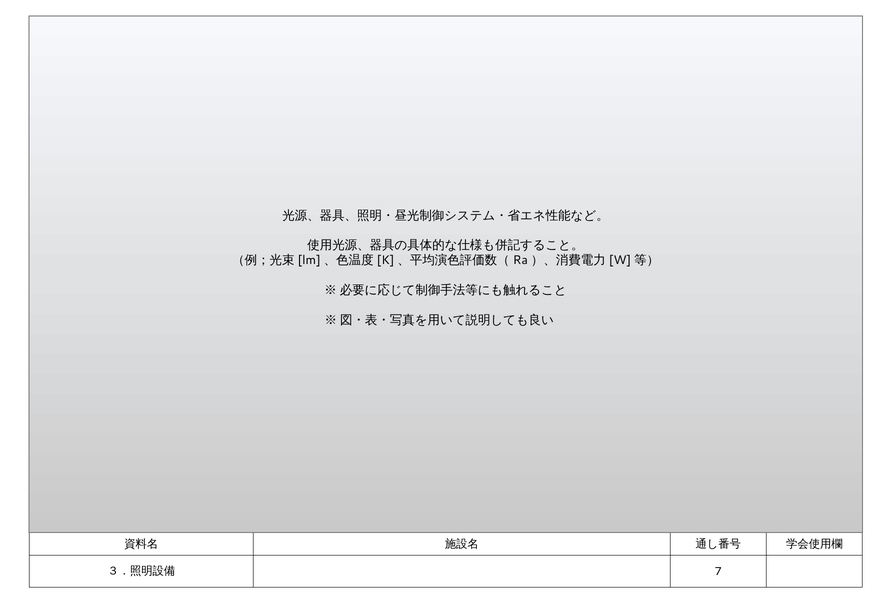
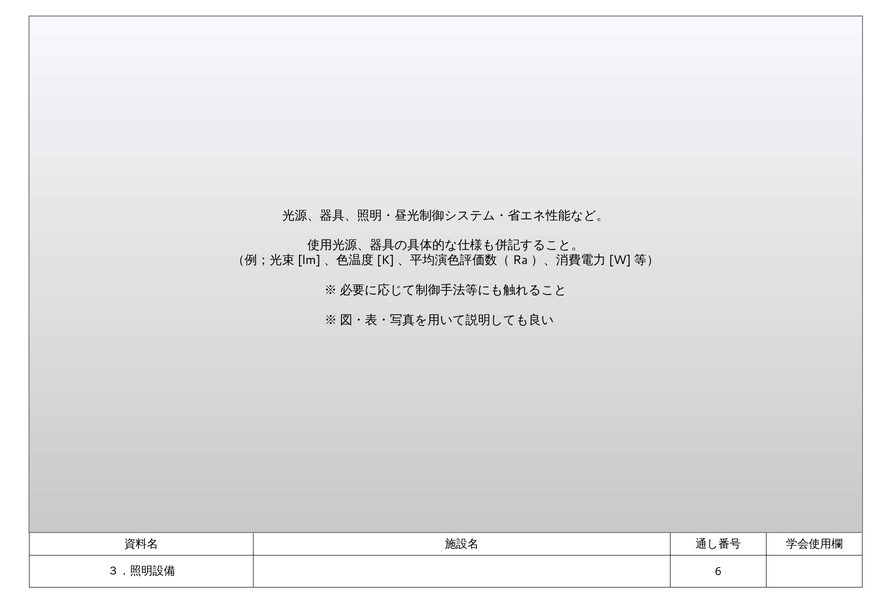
7: 7 -> 6 (718, 571)
